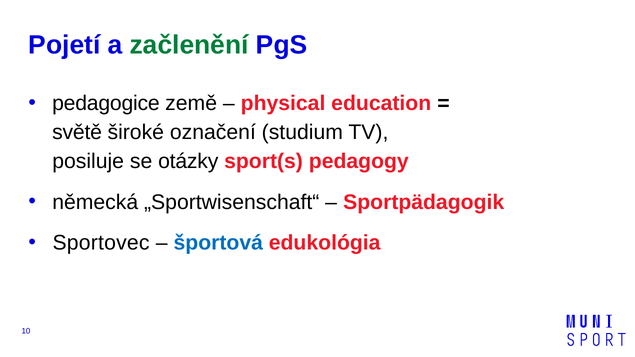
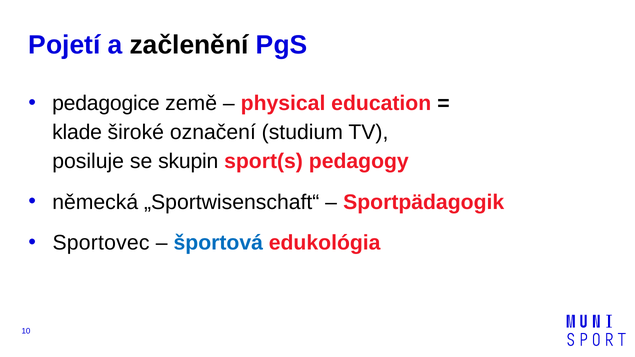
začlenění colour: green -> black (189, 45)
světě: světě -> klade (77, 132)
otázky: otázky -> skupin (188, 161)
